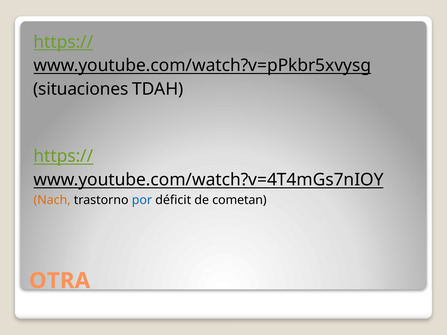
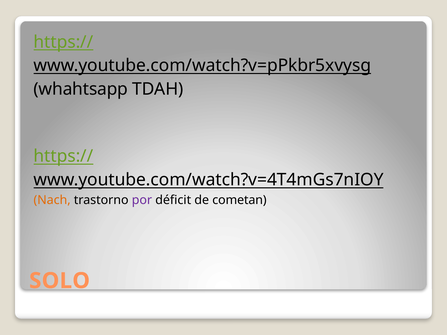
situaciones: situaciones -> whahtsapp (81, 89)
por colour: blue -> purple (142, 200)
OTRA: OTRA -> SOLO (60, 281)
